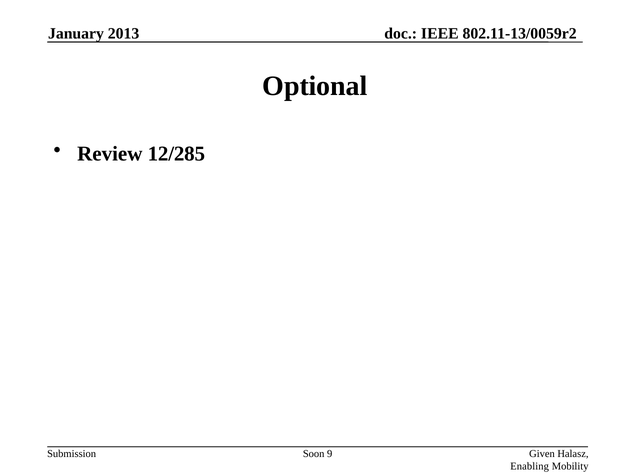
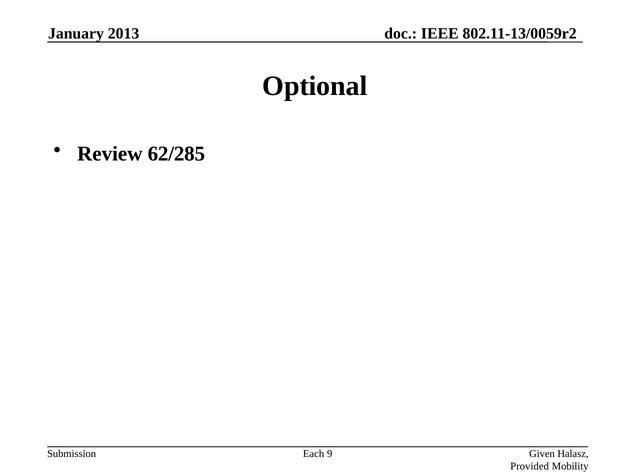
12/285: 12/285 -> 62/285 (176, 154)
Soon: Soon -> Each (314, 453)
Enabling: Enabling -> Provided (530, 466)
